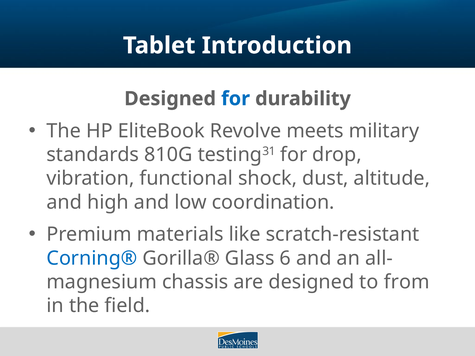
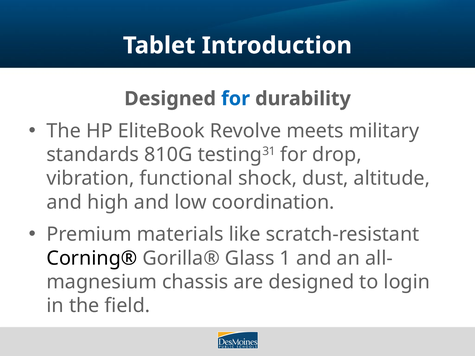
Corning® colour: blue -> black (92, 258)
6: 6 -> 1 (285, 258)
from: from -> login (407, 282)
